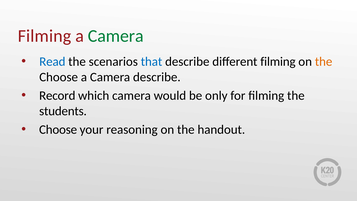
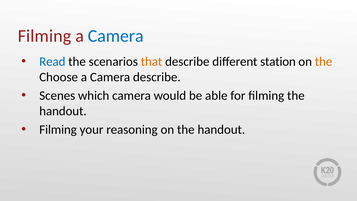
Camera colour: green -> blue (116, 36)
that colour: blue -> orange (152, 62)
different filming: filming -> station (278, 62)
Record: Record -> Scenes (57, 96)
only: only -> able (216, 96)
students: students -> handout (63, 111)
Choose: Choose -> Filming (58, 130)
